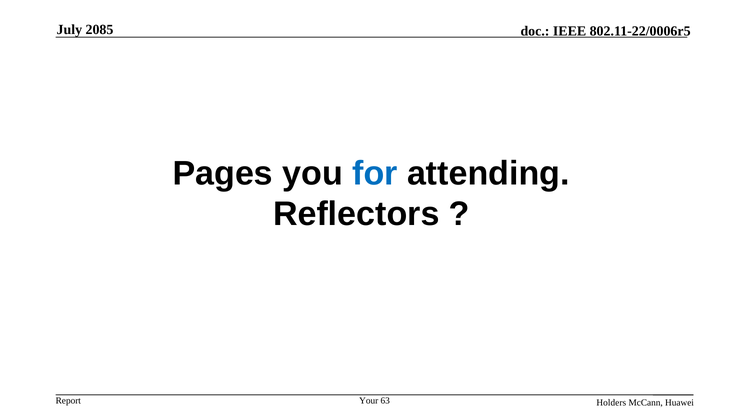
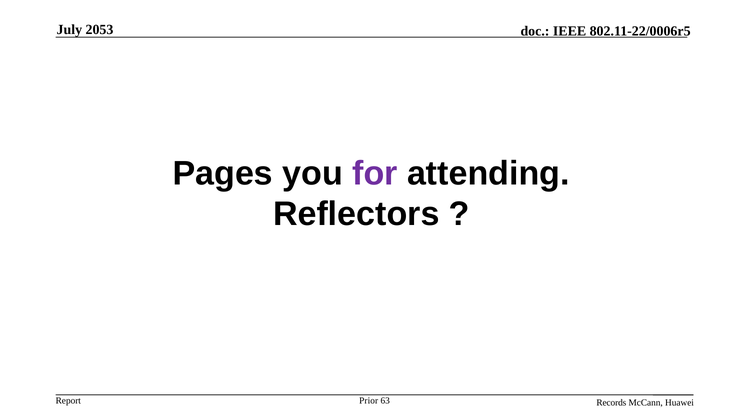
2085: 2085 -> 2053 (99, 30)
for colour: blue -> purple (375, 173)
Your: Your -> Prior (369, 401)
Holders: Holders -> Records (611, 402)
